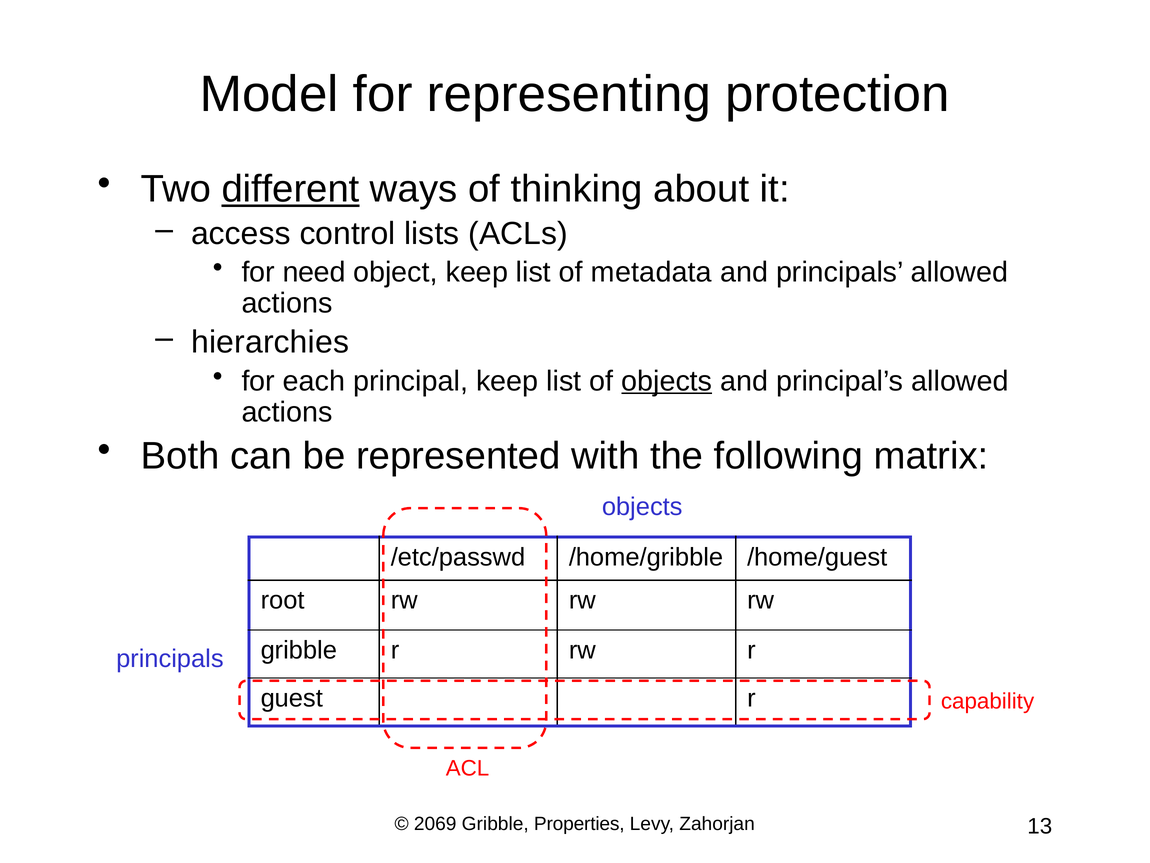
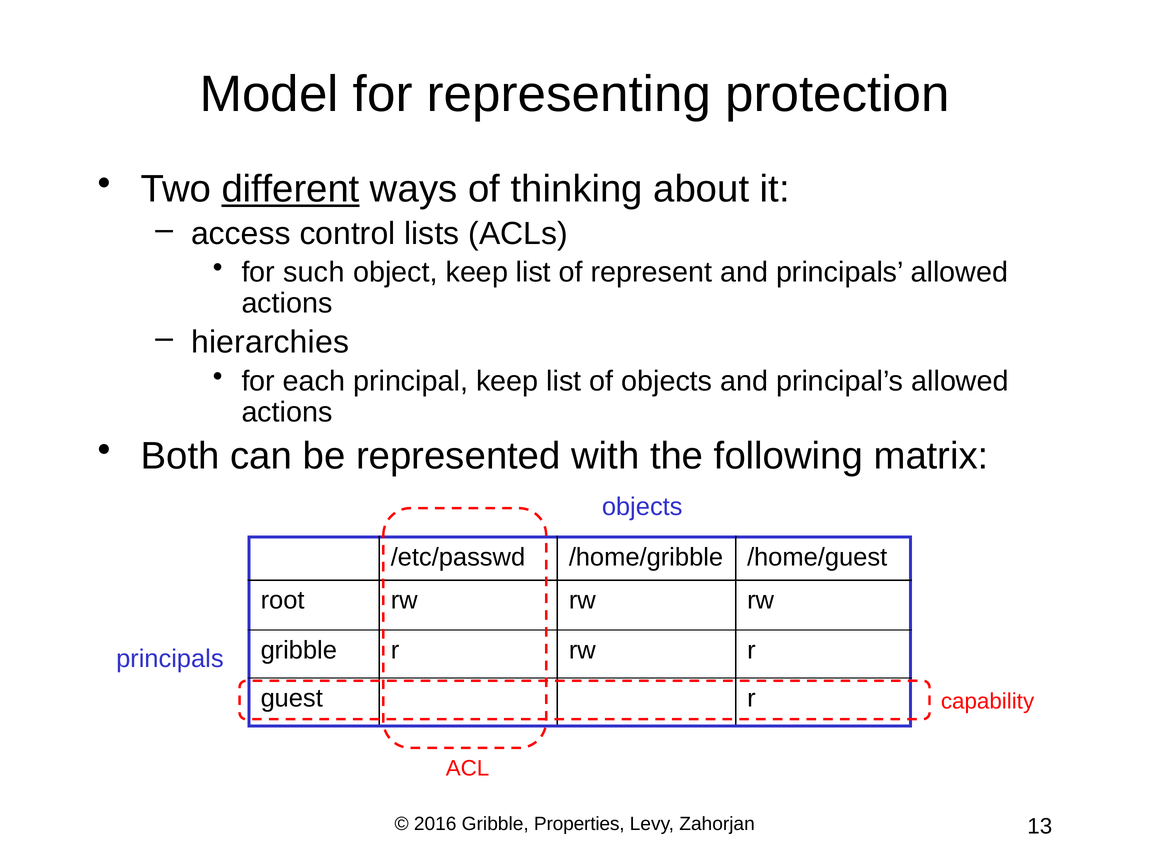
need: need -> such (314, 272)
metadata: metadata -> represent (652, 272)
objects underline: present -> none (667, 381)
2069: 2069 -> 2016 (435, 824)
